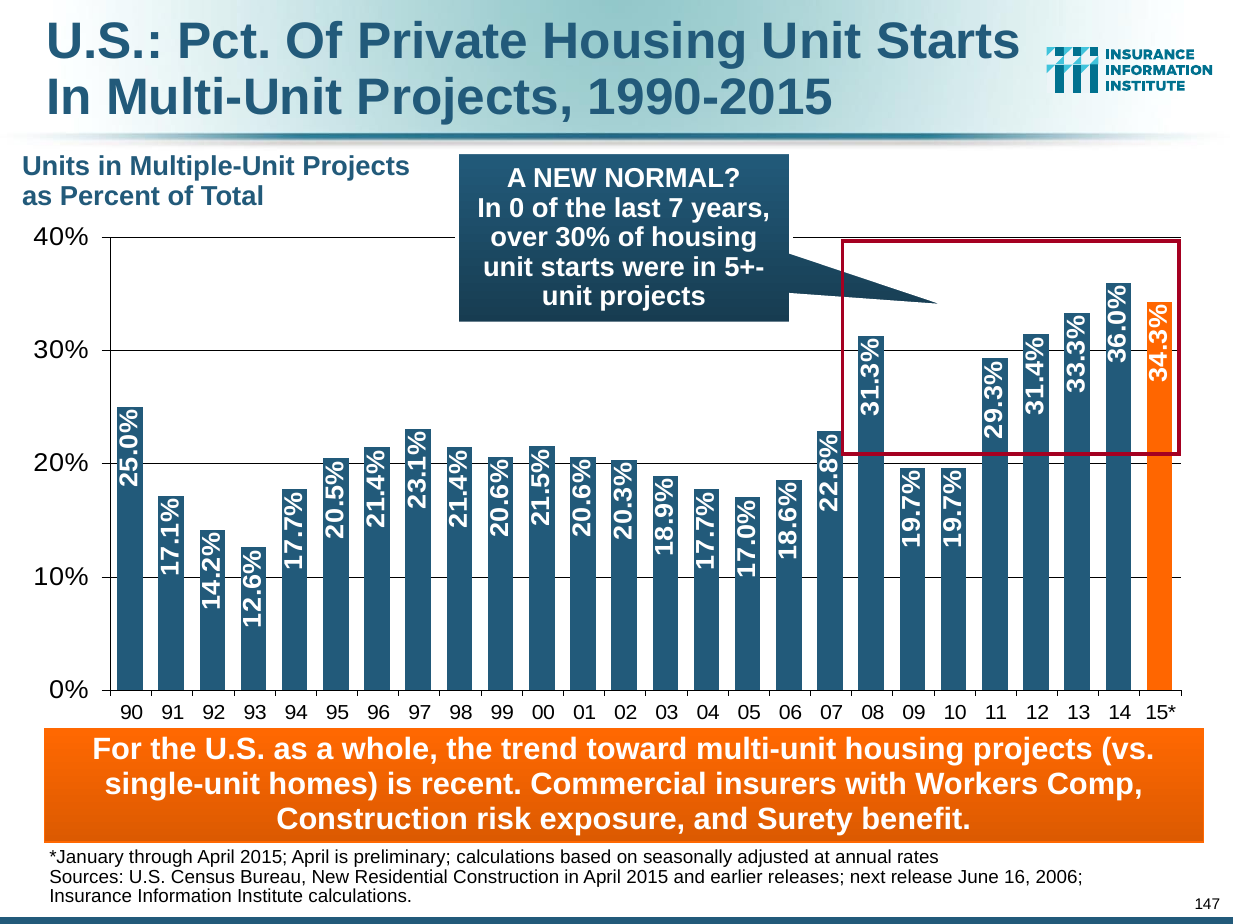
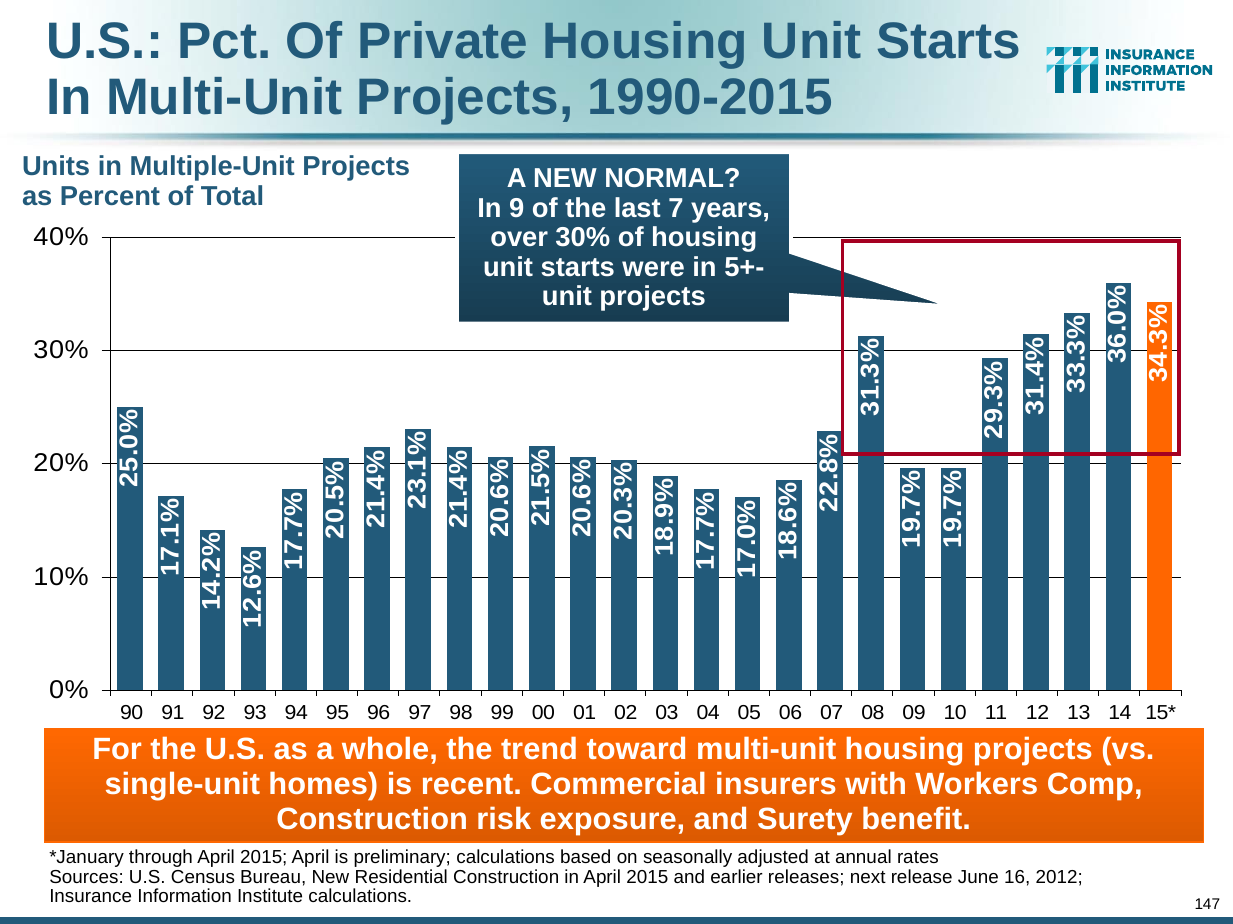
In 0: 0 -> 9 (517, 208)
2006: 2006 -> 2012 (1059, 878)
